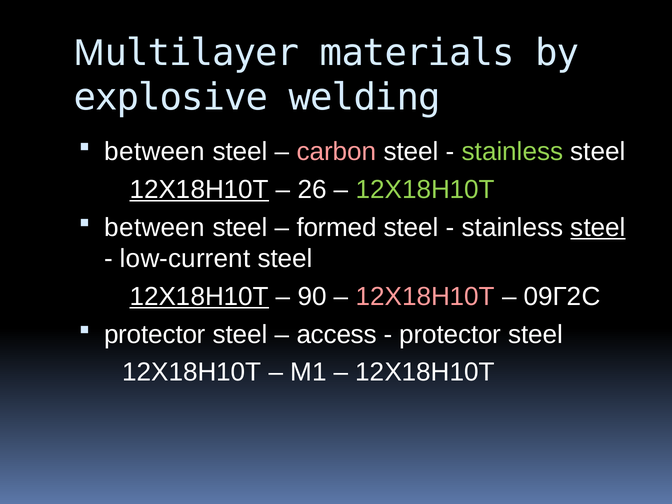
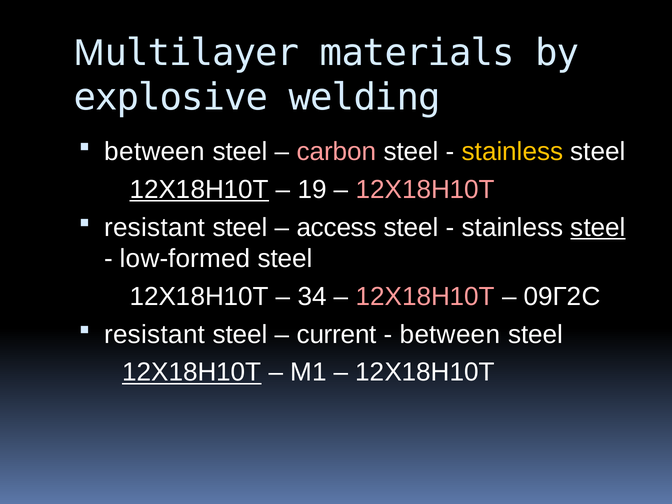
stainless colour: light green -> yellow (513, 152)
26: 26 -> 19 (312, 190)
12Х18Н10Т colour: light green -> pink (425, 190)
between: between -> resistant (155, 228)
formed: formed -> access (337, 228)
low-current: low-current -> low-formed (185, 259)
12Х18Н10Т underline: present -> none (199, 297)
90: 90 -> 34 (312, 297)
protector: protector -> resistant (155, 334)
access: access -> current (337, 334)
protector: protector -> between (450, 334)
12Х18Н10Т underline: none -> present (192, 372)
